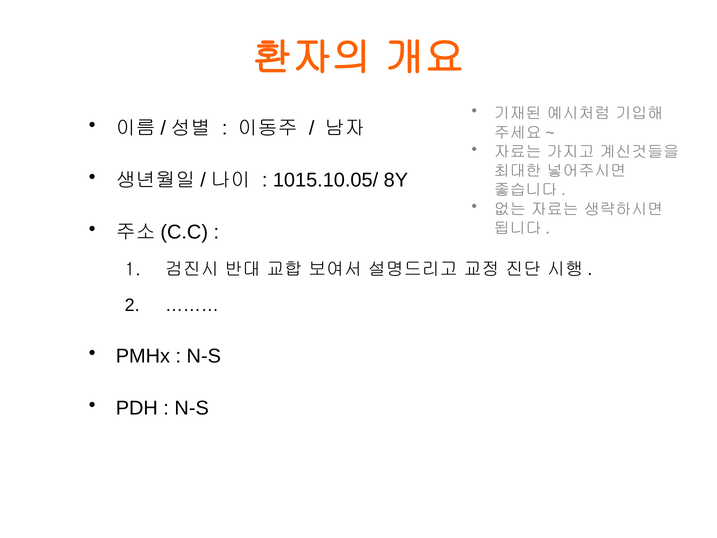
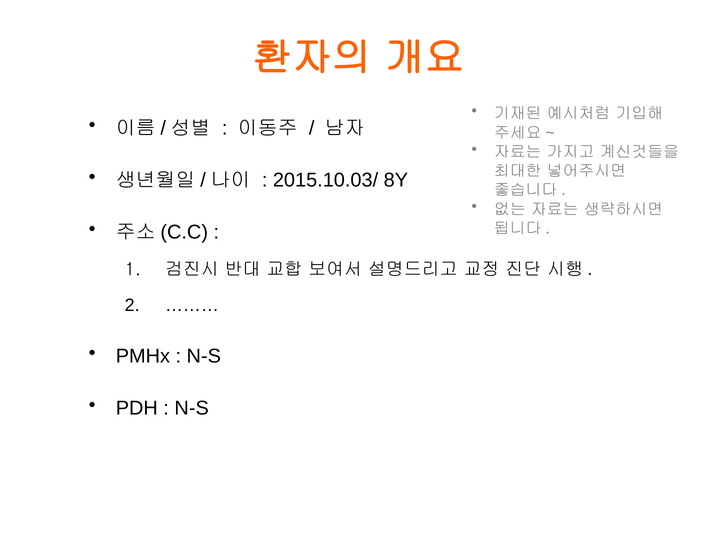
1015.10.05/: 1015.10.05/ -> 2015.10.03/ (326, 180)
